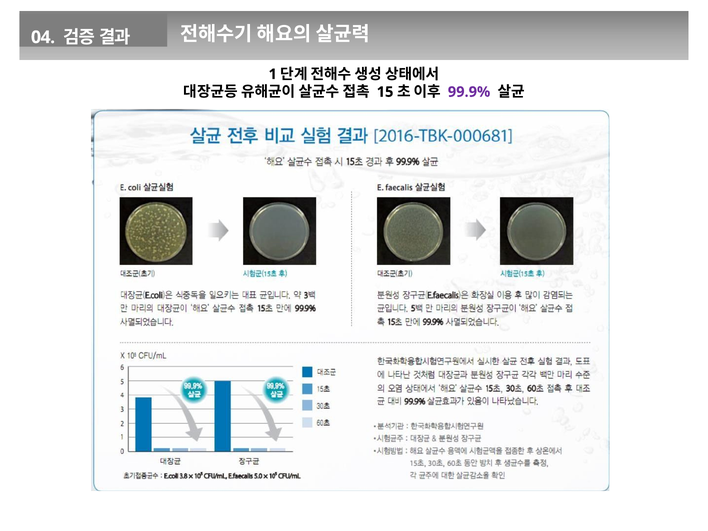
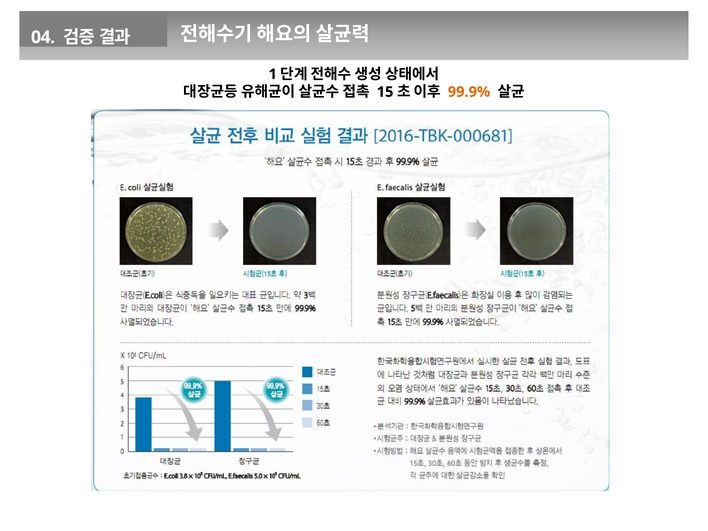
99.9% colour: purple -> orange (469, 92)
